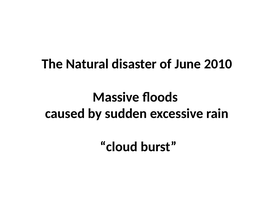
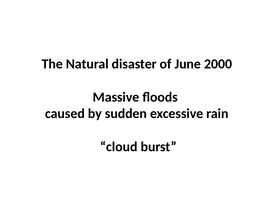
2010: 2010 -> 2000 (218, 64)
